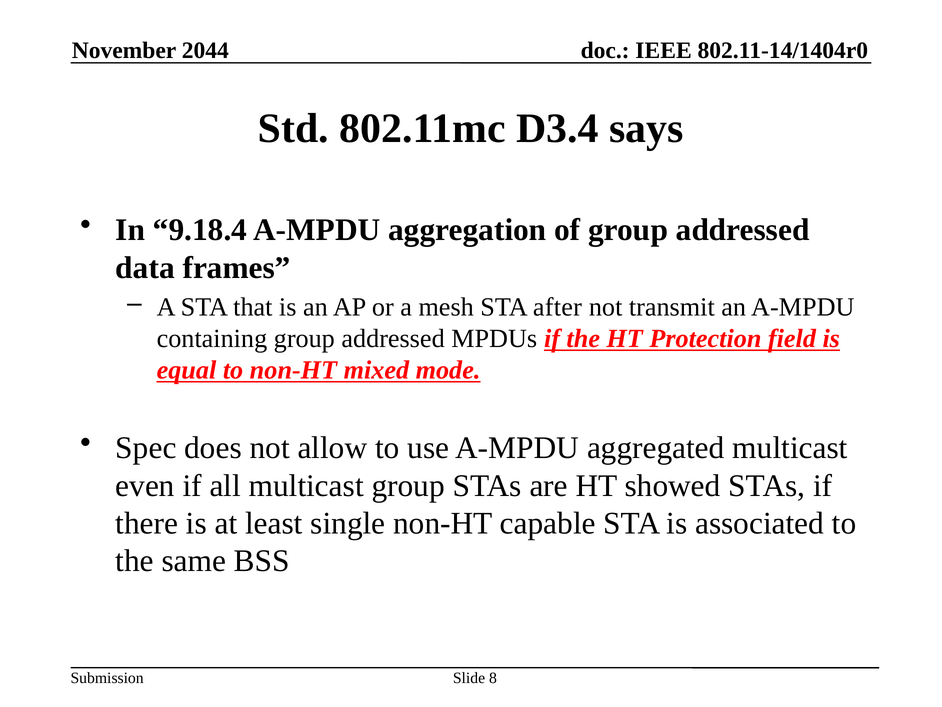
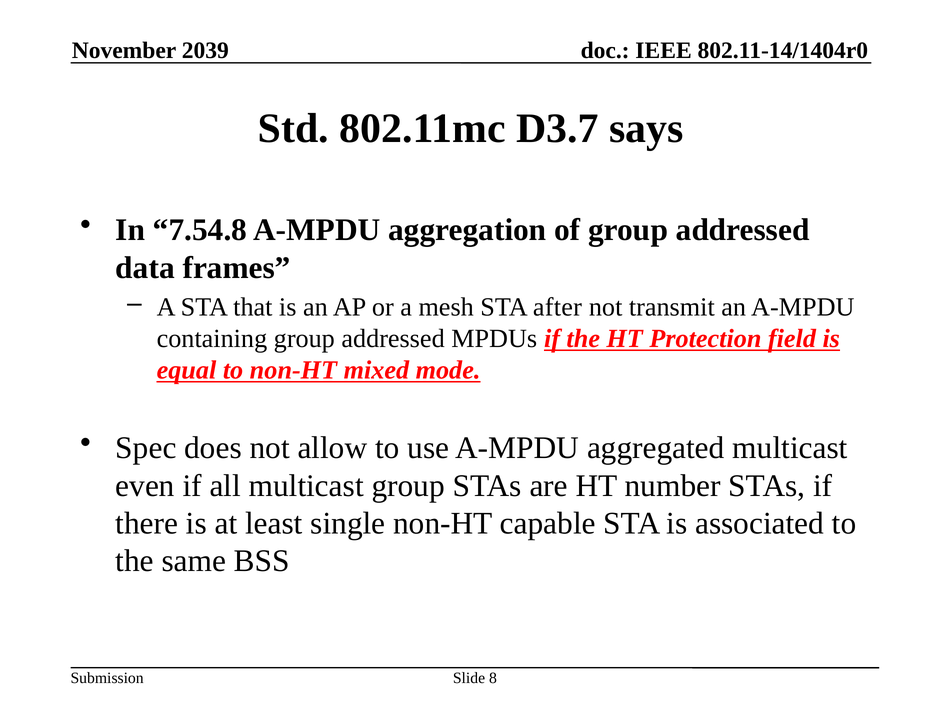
2044: 2044 -> 2039 (205, 50)
D3.4: D3.4 -> D3.7 (557, 128)
9.18.4: 9.18.4 -> 7.54.8 (200, 230)
showed: showed -> number (673, 485)
